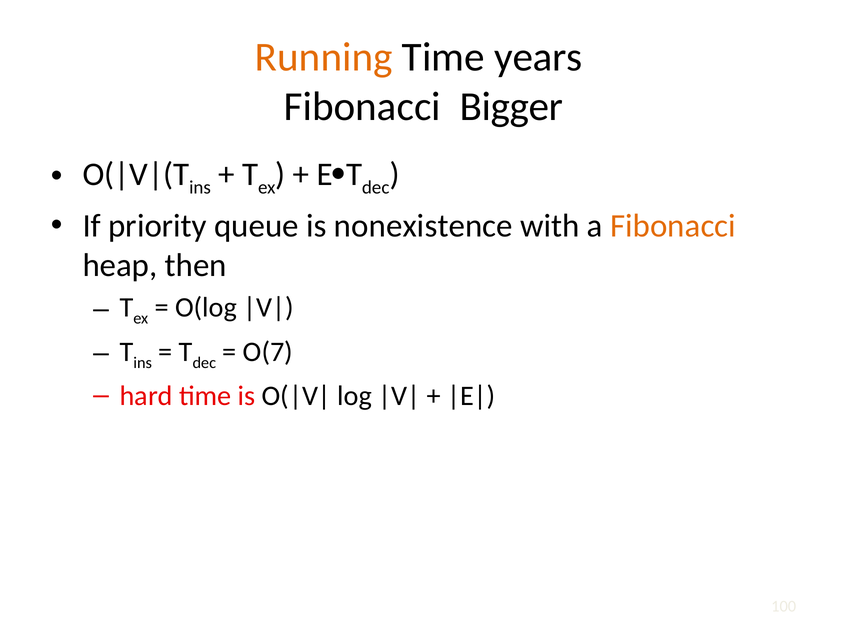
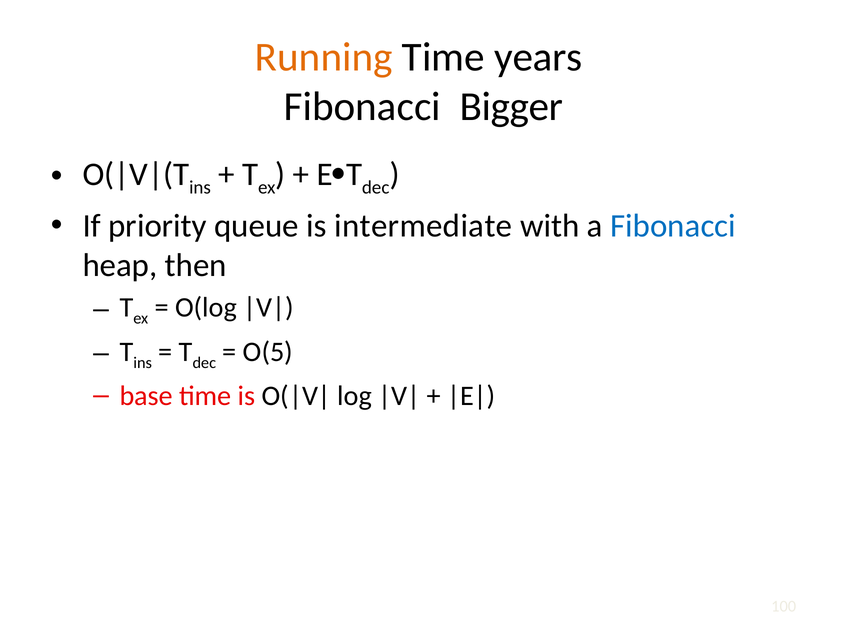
nonexistence: nonexistence -> intermediate (423, 226)
Fibonacci colour: orange -> blue (673, 226)
O(7: O(7 -> O(5 (268, 352)
hard: hard -> base (146, 396)
